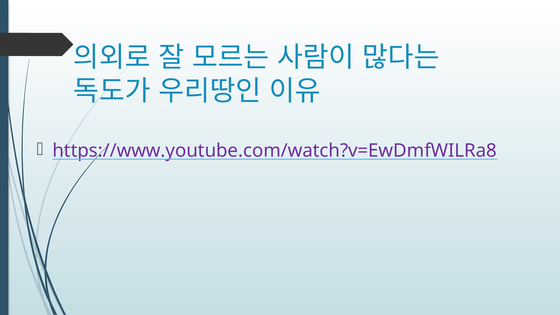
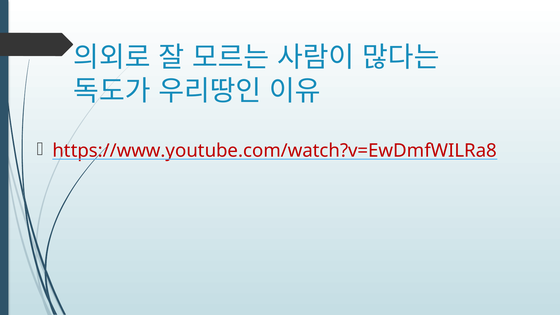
https://www.youtube.com/watch?v=EwDmfWILRa8 colour: purple -> red (275, 151)
